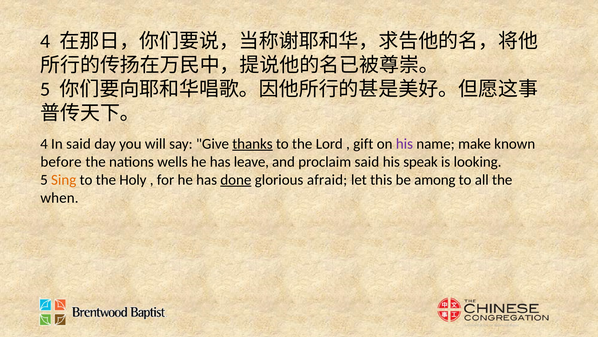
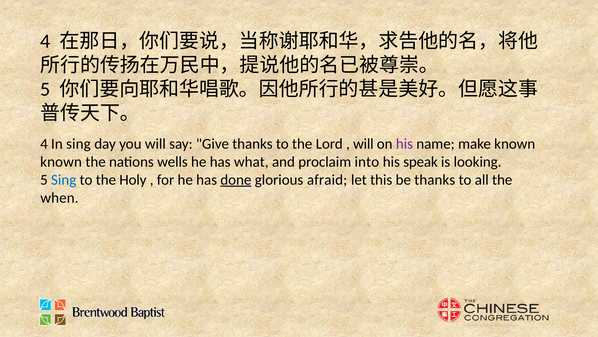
In said: said -> sing (78, 144)
thanks underline: present -> none (252, 144)
gift: gift -> will (363, 144)
before: before -> known (61, 161)
leave: leave -> what (251, 161)
proclaim said: said -> into (367, 161)
Sing colour: orange -> blue (64, 179)
be among: among -> thanks (435, 179)
